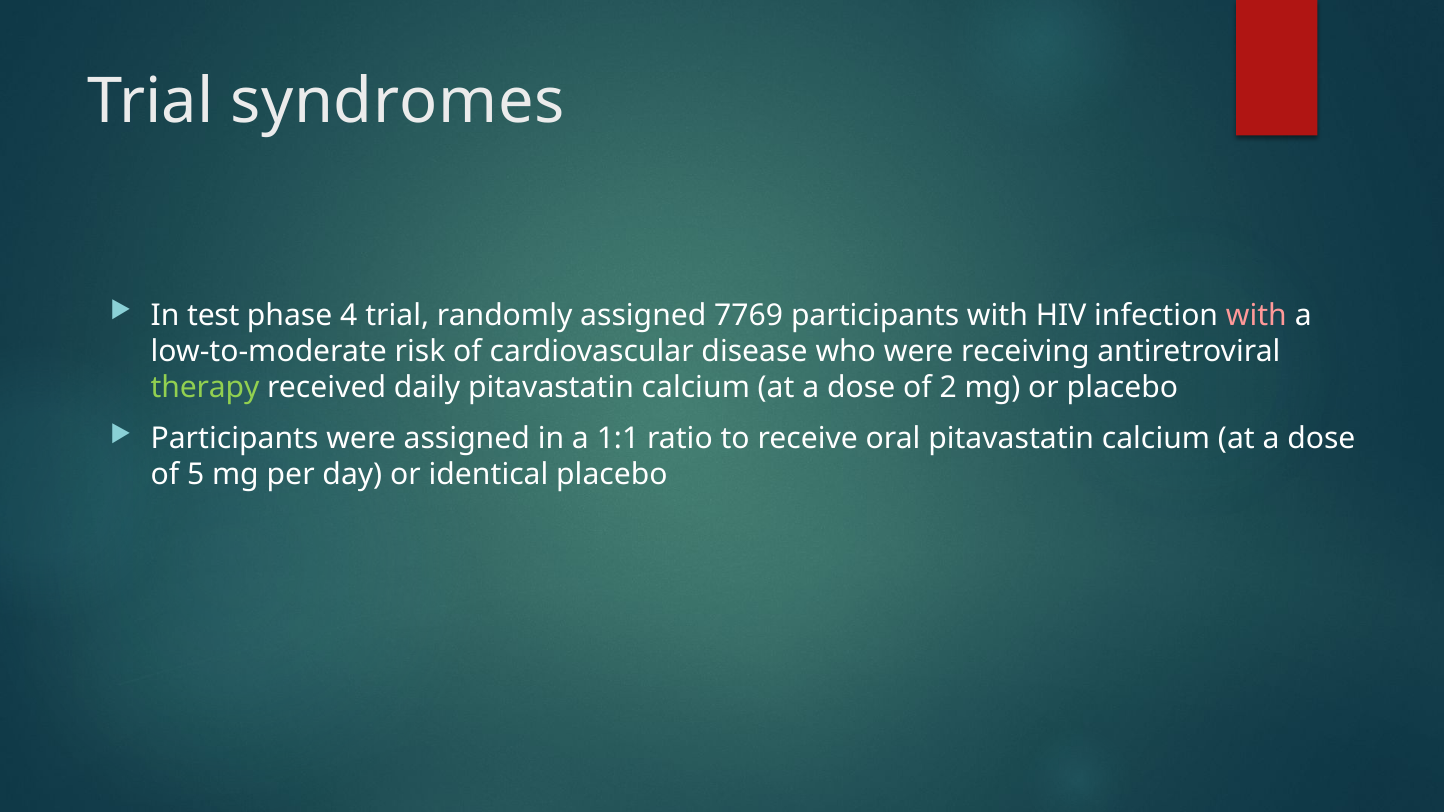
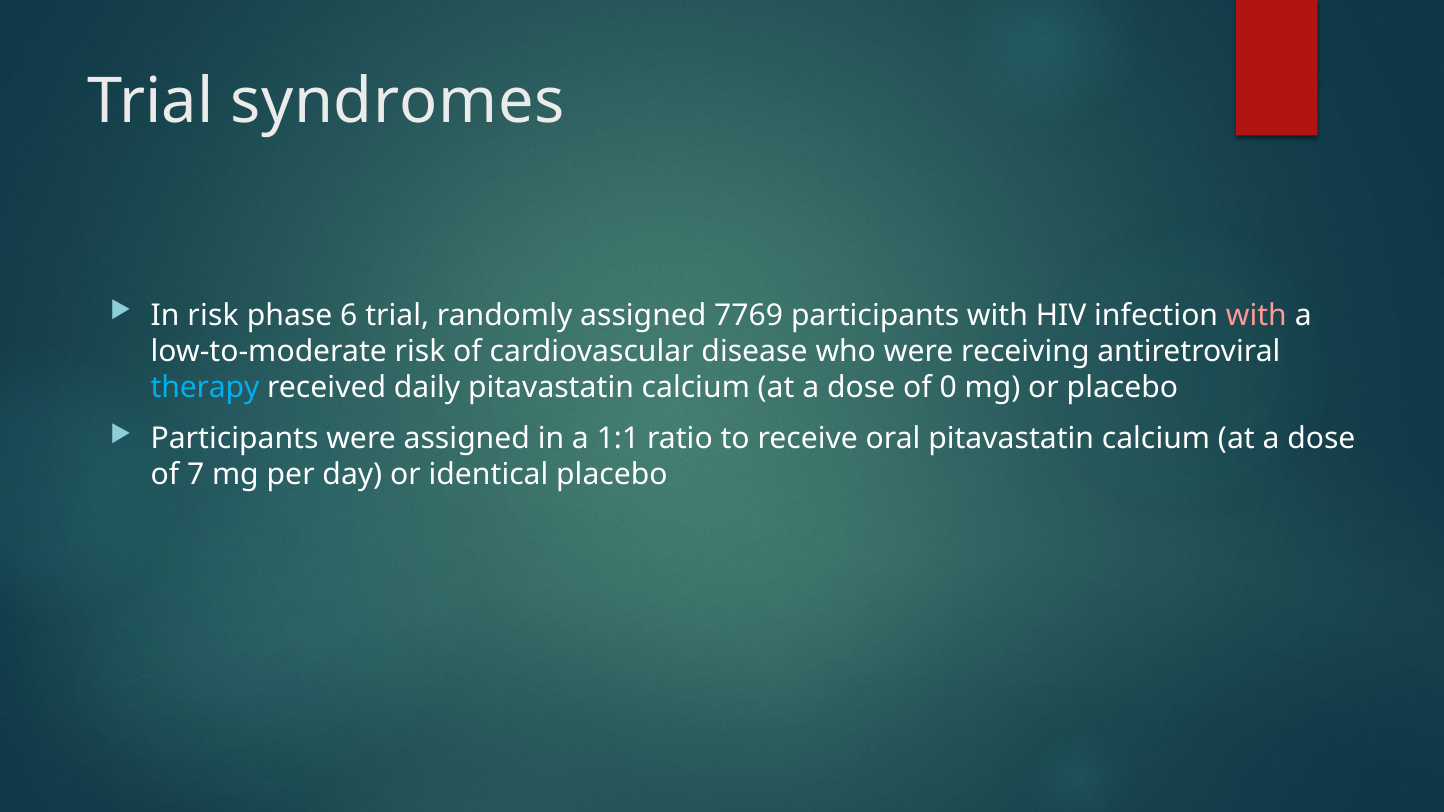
In test: test -> risk (213, 315)
4: 4 -> 6 (349, 315)
therapy colour: light green -> light blue (205, 388)
2: 2 -> 0 (948, 388)
5: 5 -> 7 (196, 475)
